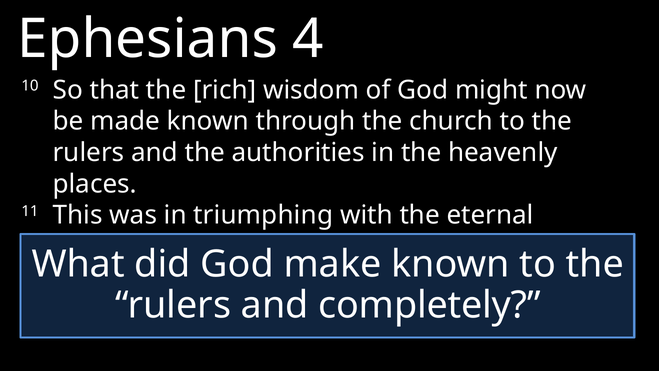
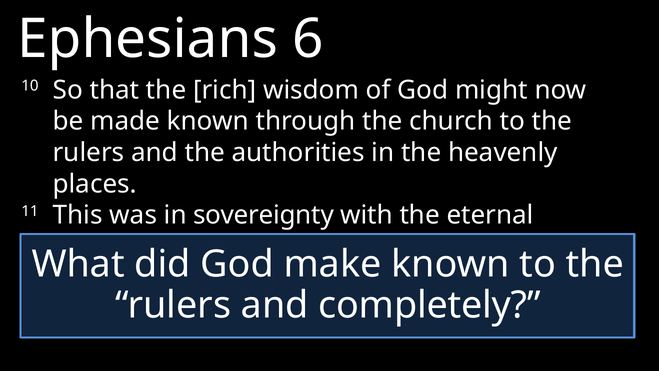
4: 4 -> 6 (308, 39)
triumphing: triumphing -> sovereignty (263, 215)
